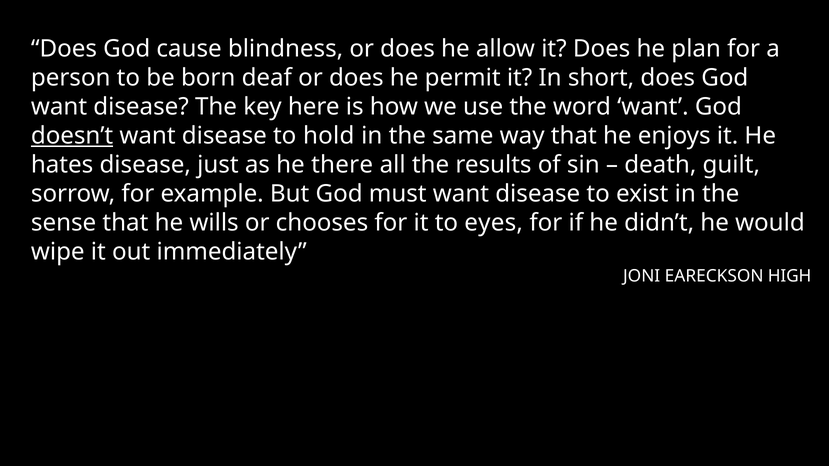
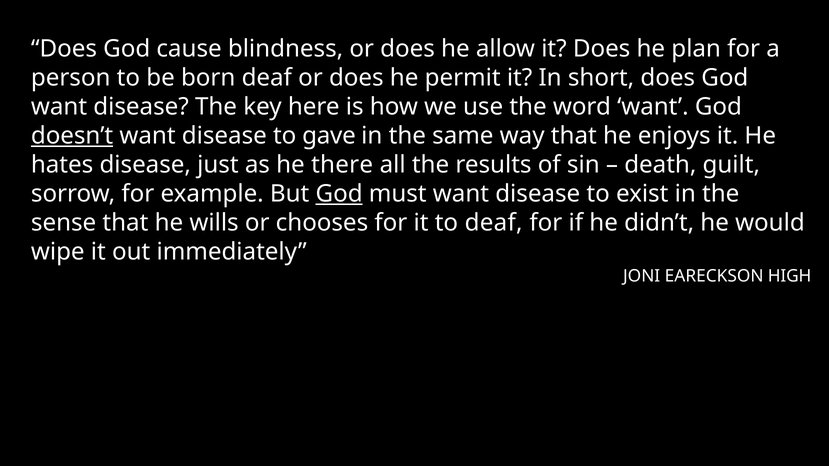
hold: hold -> gave (329, 136)
God underline: none -> present (339, 194)
to eyes: eyes -> deaf (494, 223)
